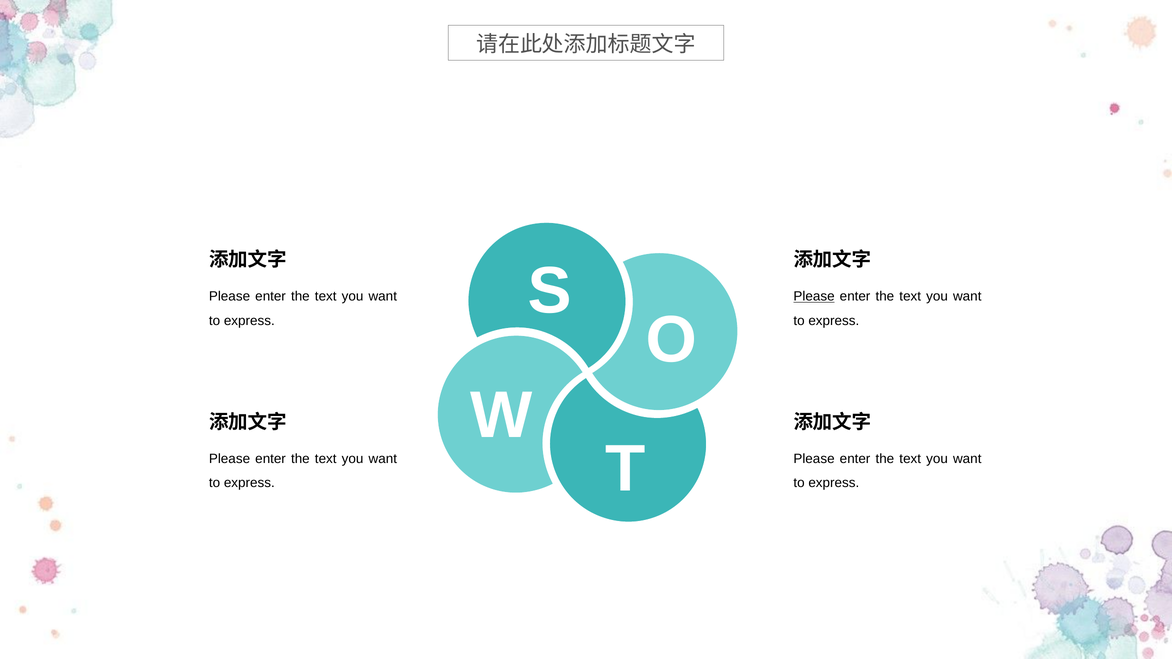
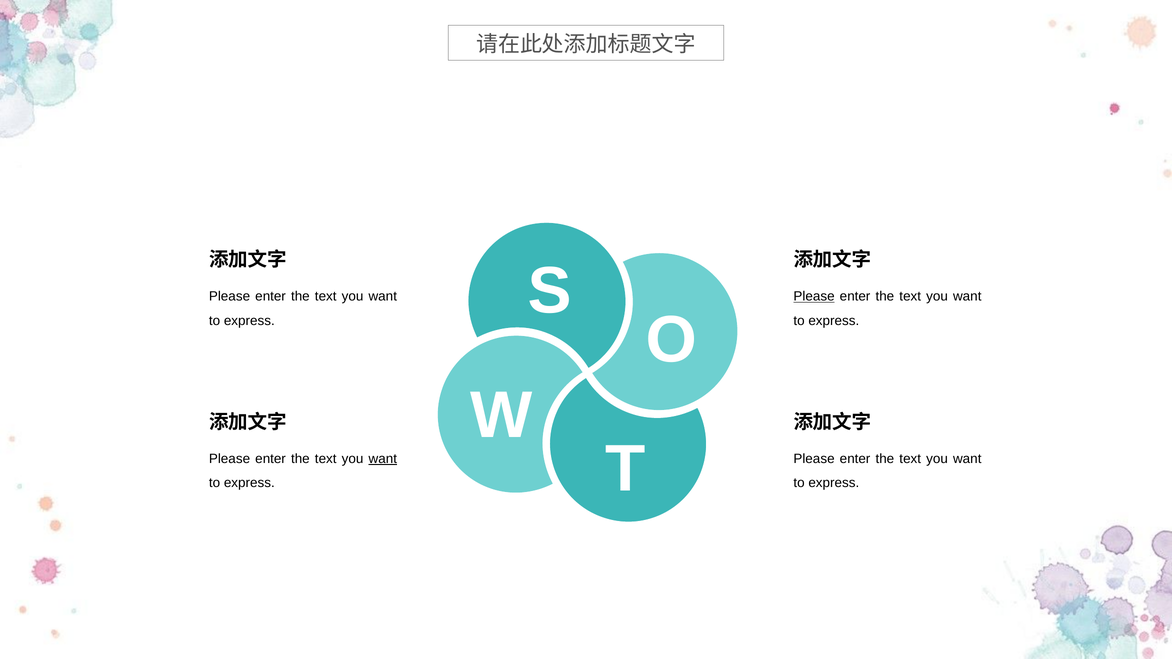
want underline: none -> present (383, 459)
